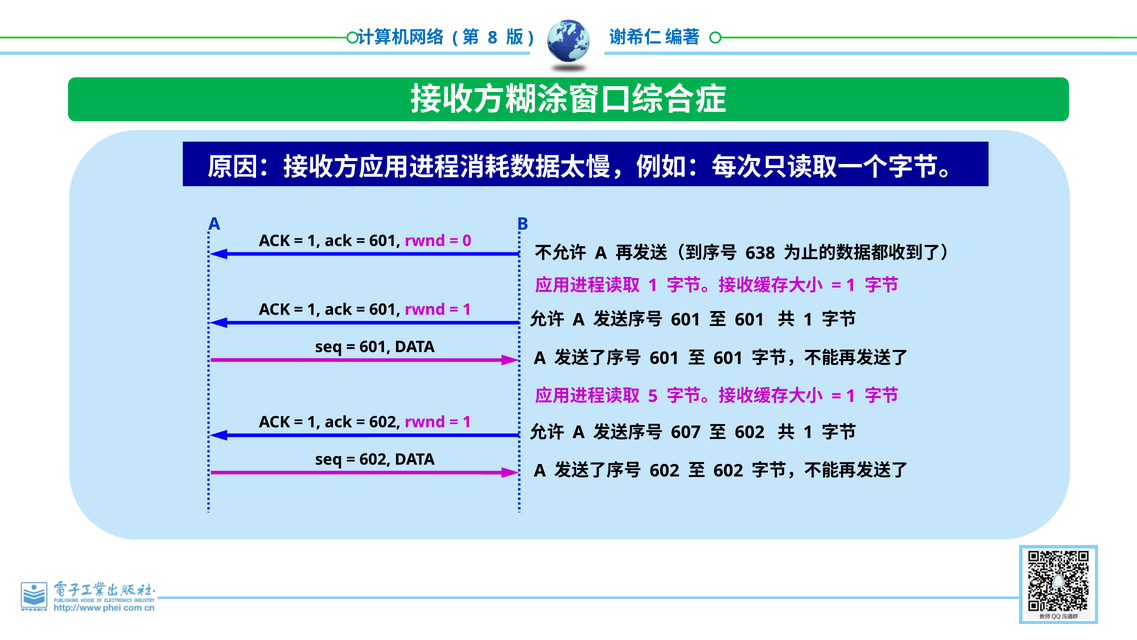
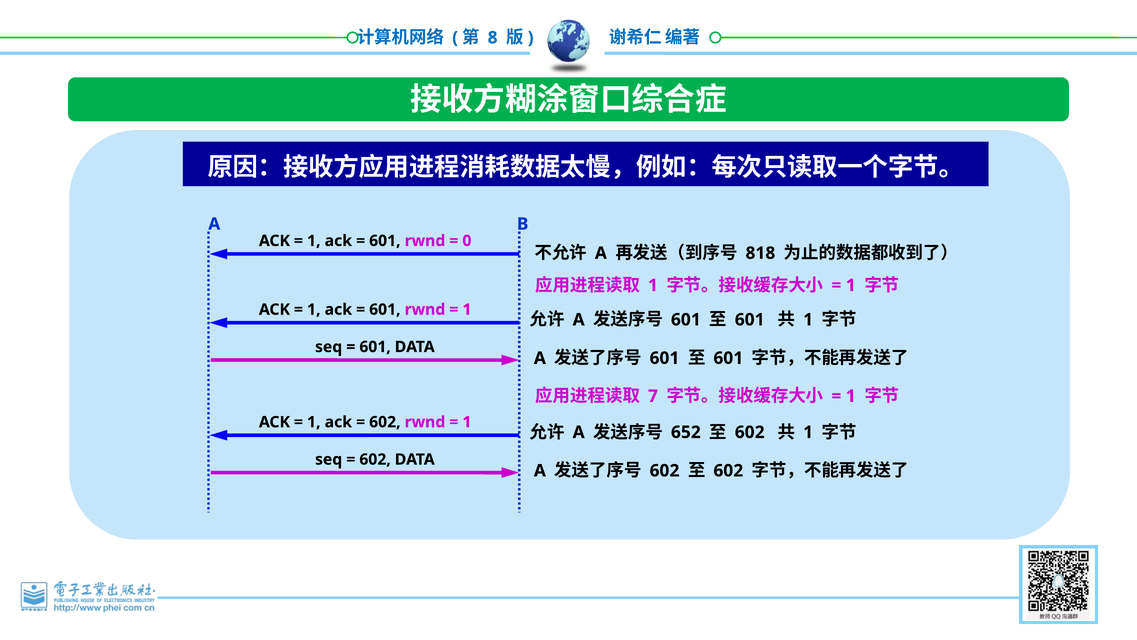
638: 638 -> 818 (760, 253)
5: 5 -> 7 (653, 396)
607: 607 -> 652 (686, 432)
